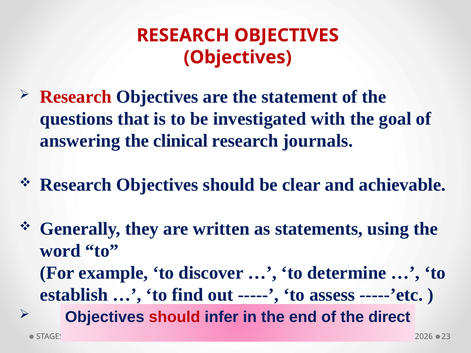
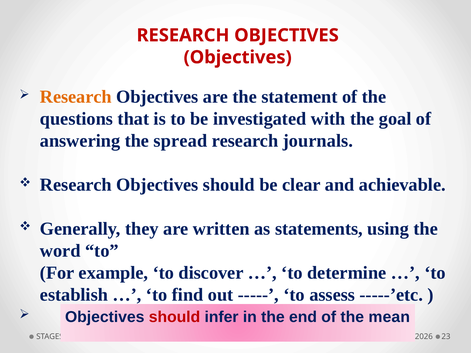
Research colour: red -> orange (76, 97)
clinical: clinical -> spread (180, 141)
direct: direct -> mean (389, 317)
